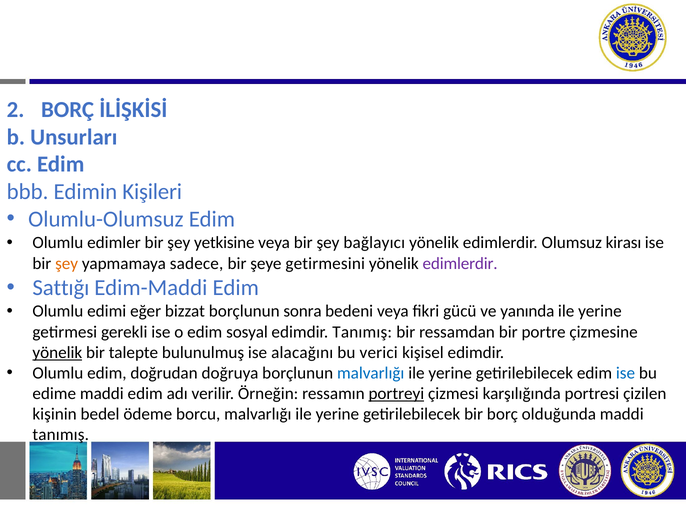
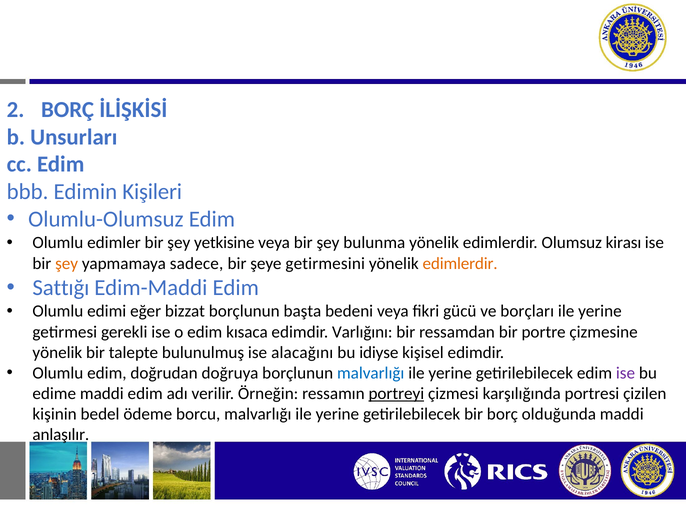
bağlayıcı: bağlayıcı -> bulunma (374, 243)
edimlerdir colour: purple -> orange (460, 264)
sonra: sonra -> başta (302, 312)
yanında: yanında -> borçları (527, 312)
sosyal: sosyal -> kısaca (247, 332)
edimdir Tanımış: Tanımış -> Varlığını (362, 332)
yönelik underline: present -> none (57, 353)
verici: verici -> idiyse (379, 353)
ise colour: blue -> purple (625, 373)
tanımış: tanımış -> anlaşılır (61, 435)
